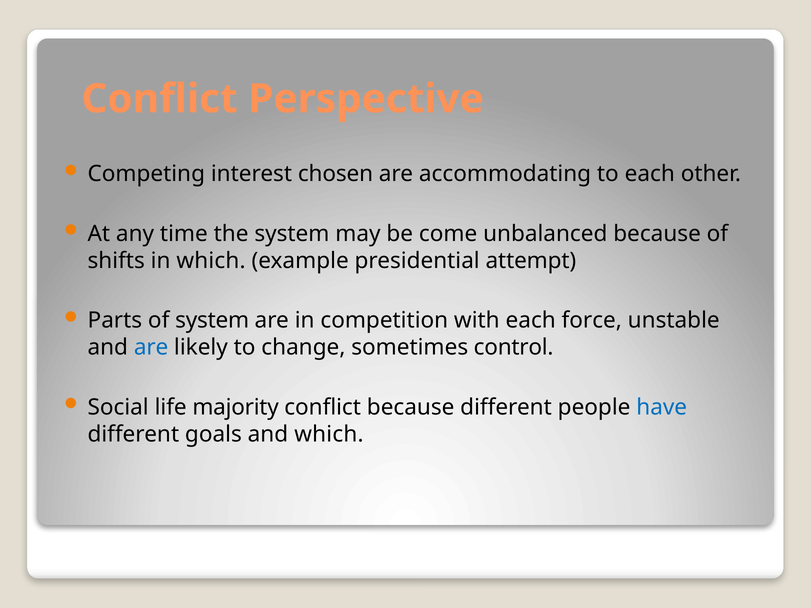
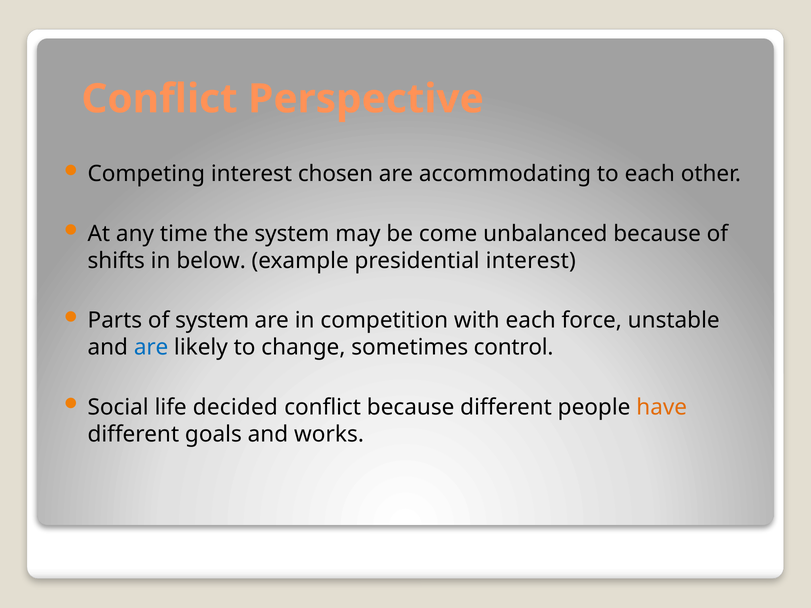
in which: which -> below (211, 261)
presidential attempt: attempt -> interest (531, 261)
majority: majority -> decided (235, 407)
have colour: blue -> orange (662, 407)
and which: which -> works (329, 434)
